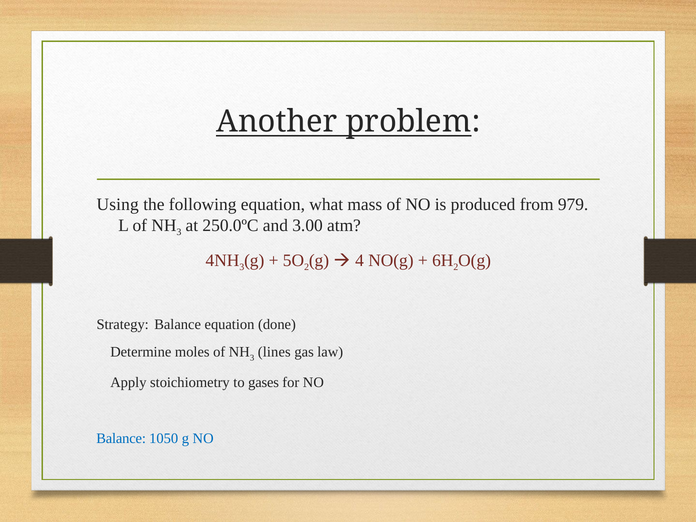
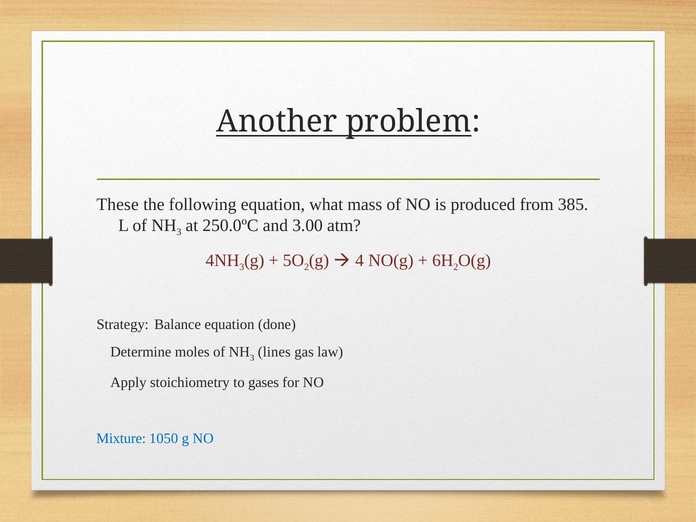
Using: Using -> These (118, 205)
979: 979 -> 385 (573, 205)
Balance: Balance -> Mixture (121, 438)
